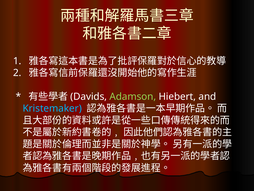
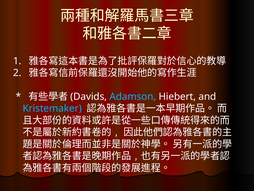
Adamson colour: light green -> light blue (133, 96)
